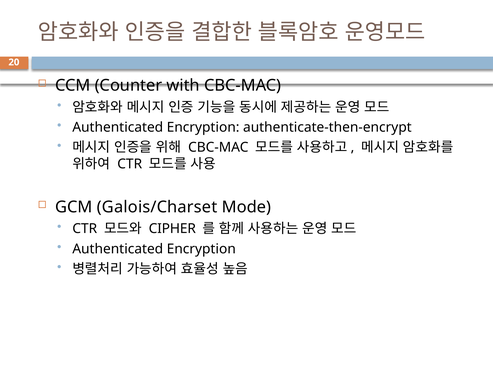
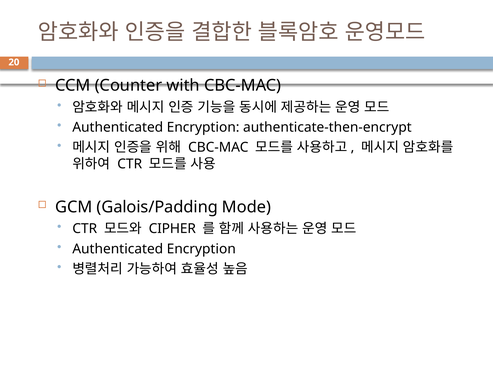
Galois/Charset: Galois/Charset -> Galois/Padding (157, 207)
